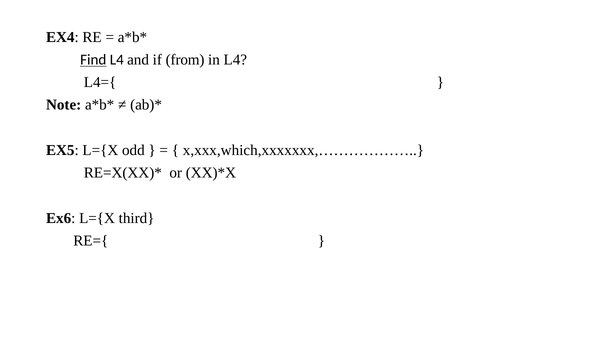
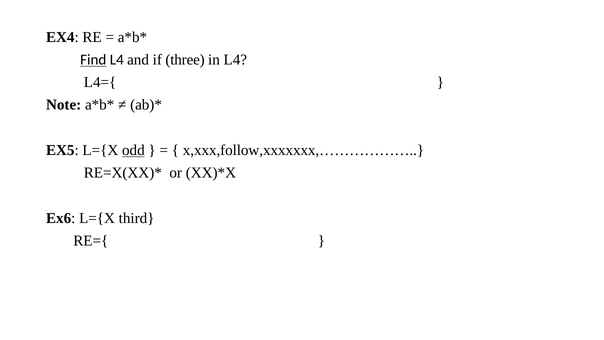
from: from -> three (185, 60)
odd underline: none -> present (133, 150)
x,xxx,which,xxxxxxx,………………: x,xxx,which,xxxxxxx,……………… -> x,xxx,follow,xxxxxxx,……………… (303, 150)
